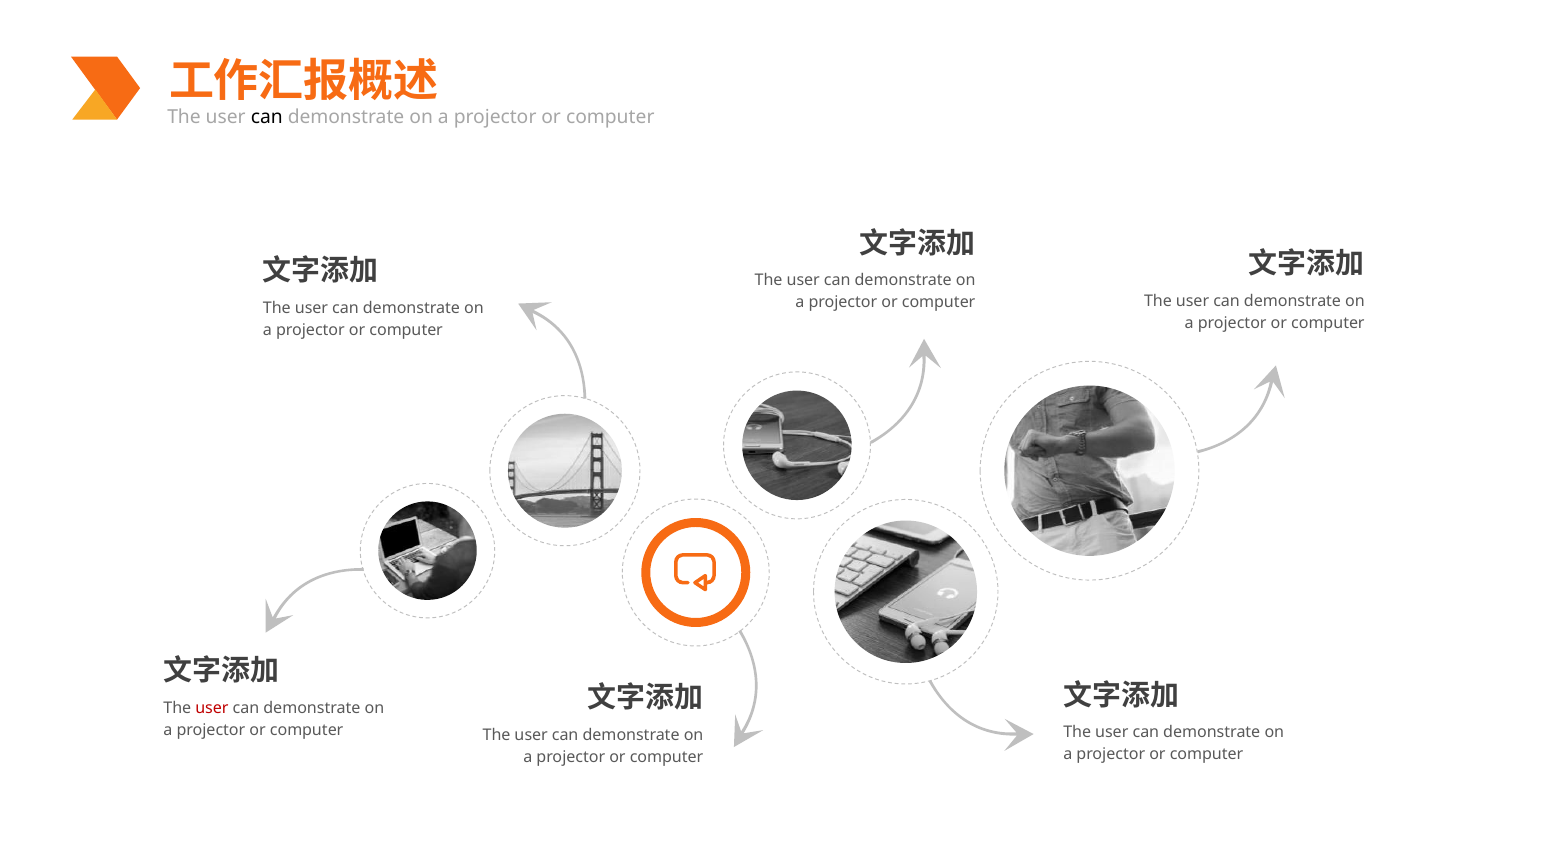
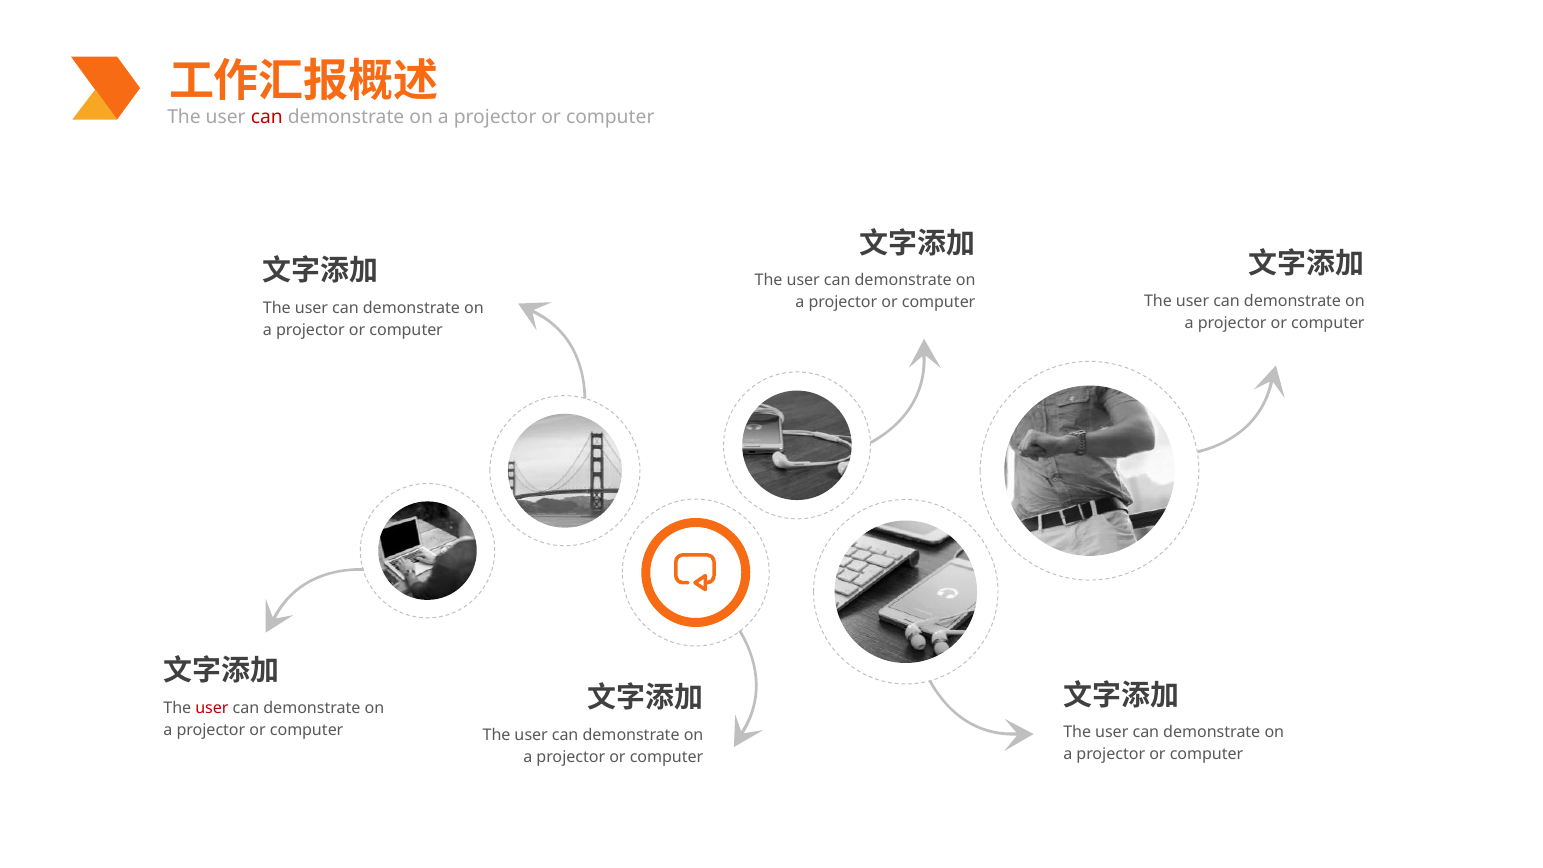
can colour: black -> red (267, 117)
